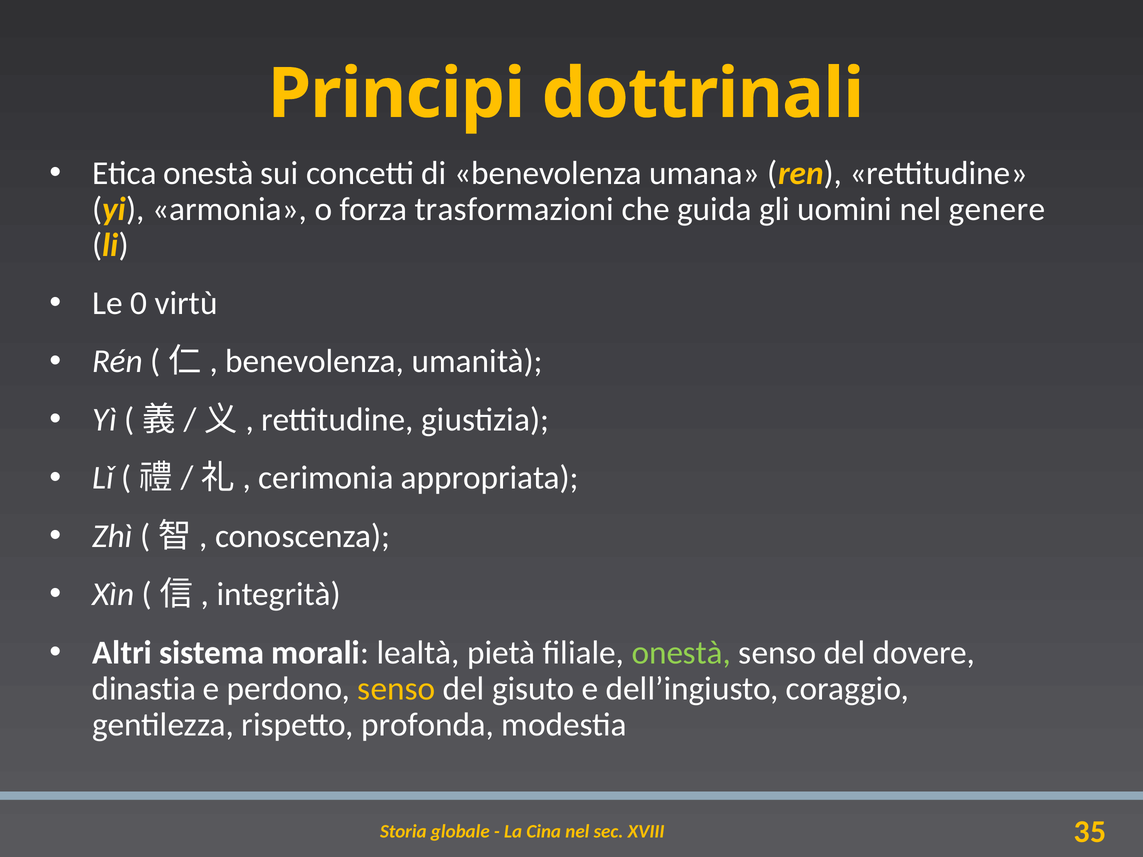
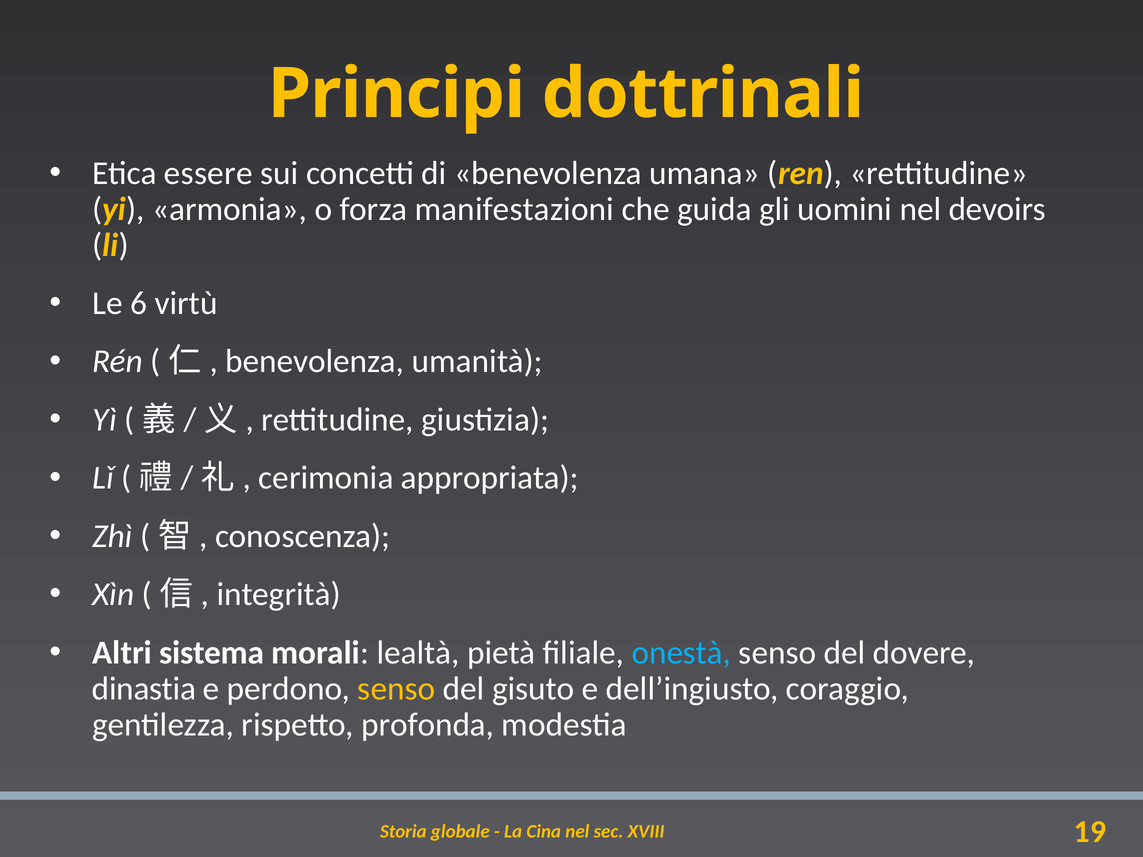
Etica onestà: onestà -> essere (208, 173)
trasformazioni: trasformazioni -> manifestazioni (514, 209)
genere: genere -> devoirs (997, 209)
0: 0 -> 6 (139, 303)
onestà colour: light green -> light blue (681, 653)
35: 35 -> 19 (1090, 832)
